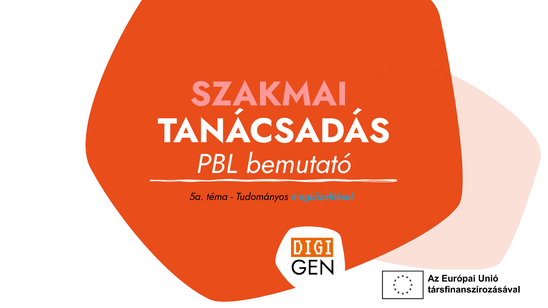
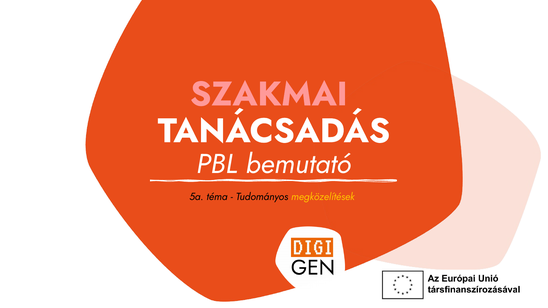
megközelítések colour: light blue -> yellow (323, 197)
